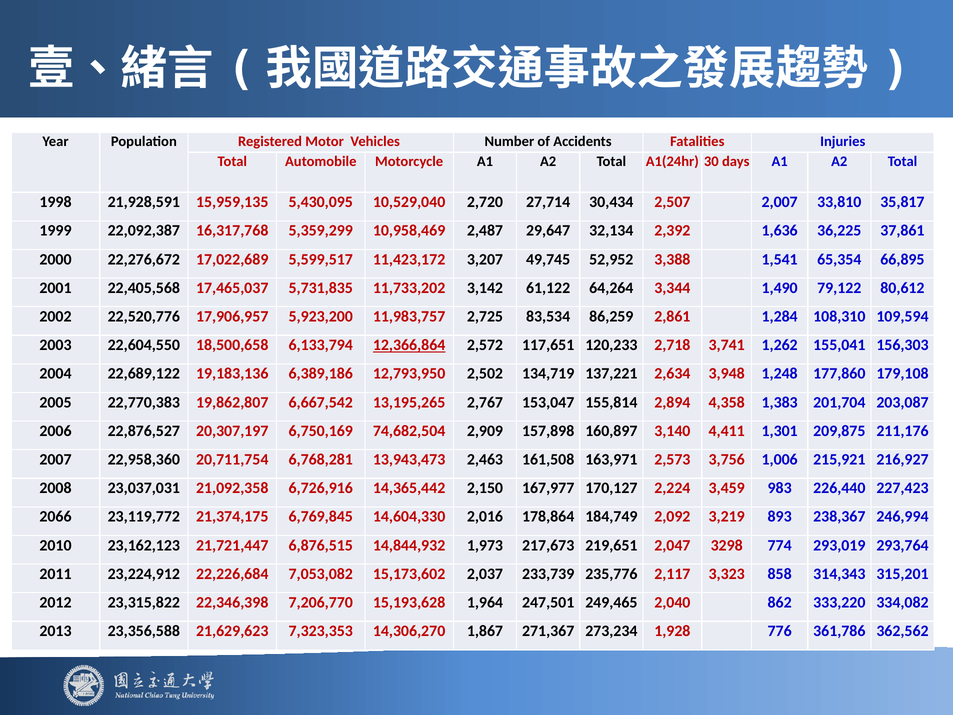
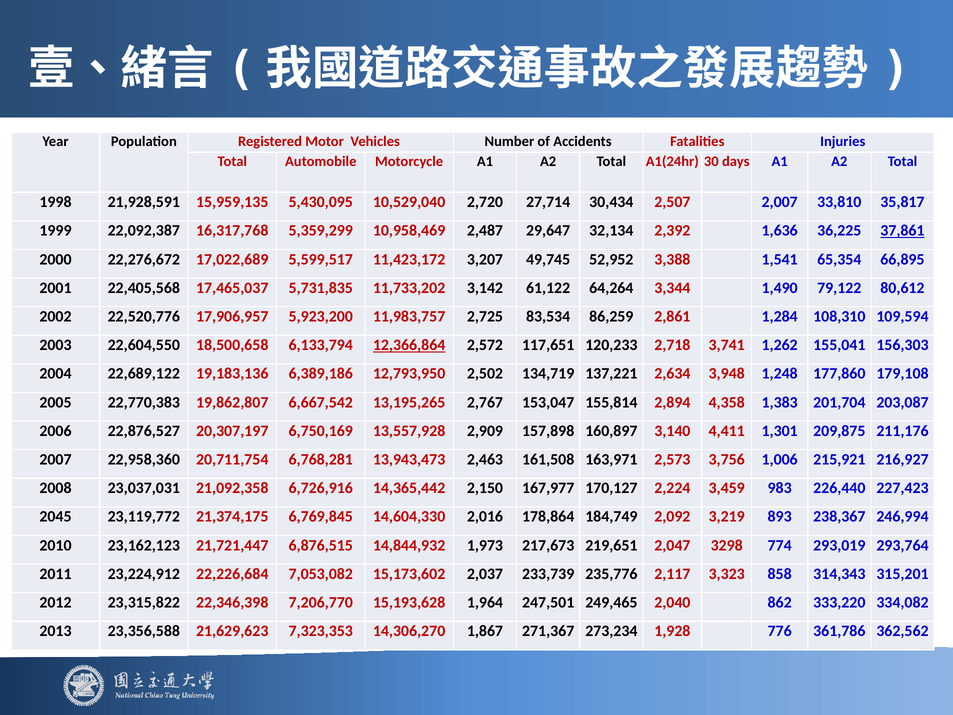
37,861 underline: none -> present (902, 231)
74,682,504: 74,682,504 -> 13,557,928 (409, 431)
2066: 2066 -> 2045 (55, 517)
